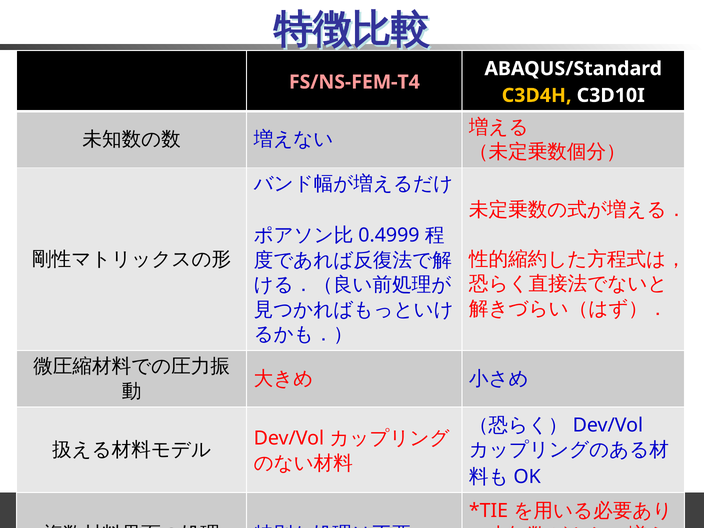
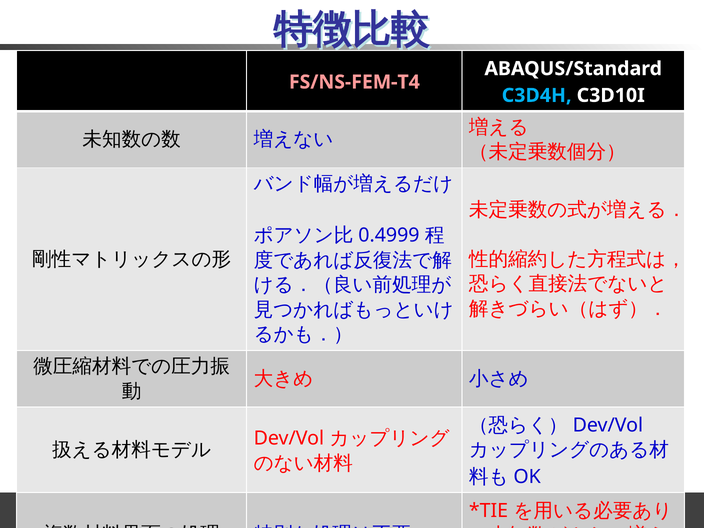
C3D4H colour: yellow -> light blue (537, 95)
